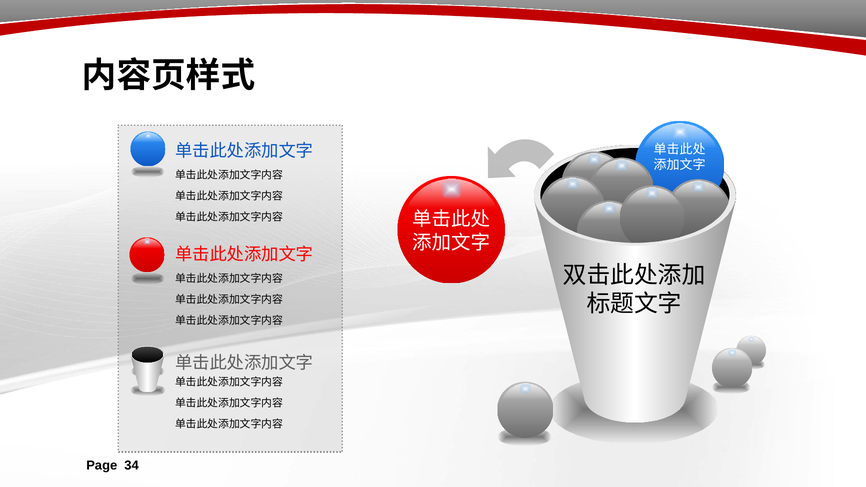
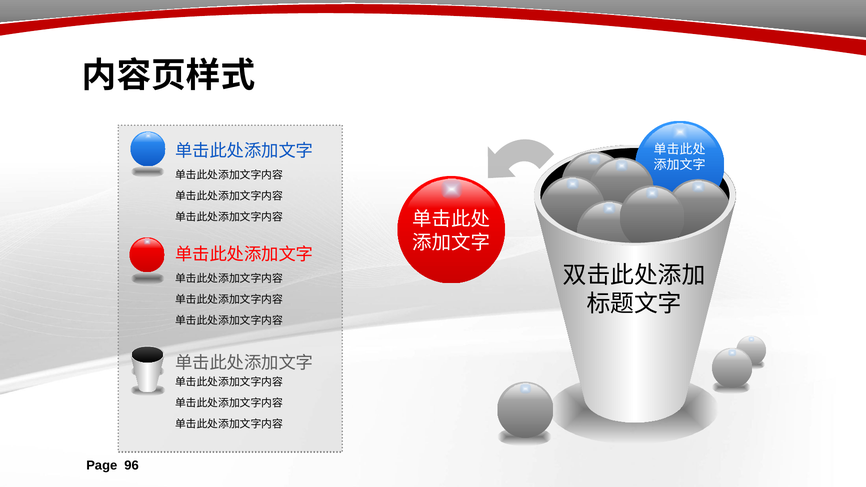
34: 34 -> 96 (132, 465)
